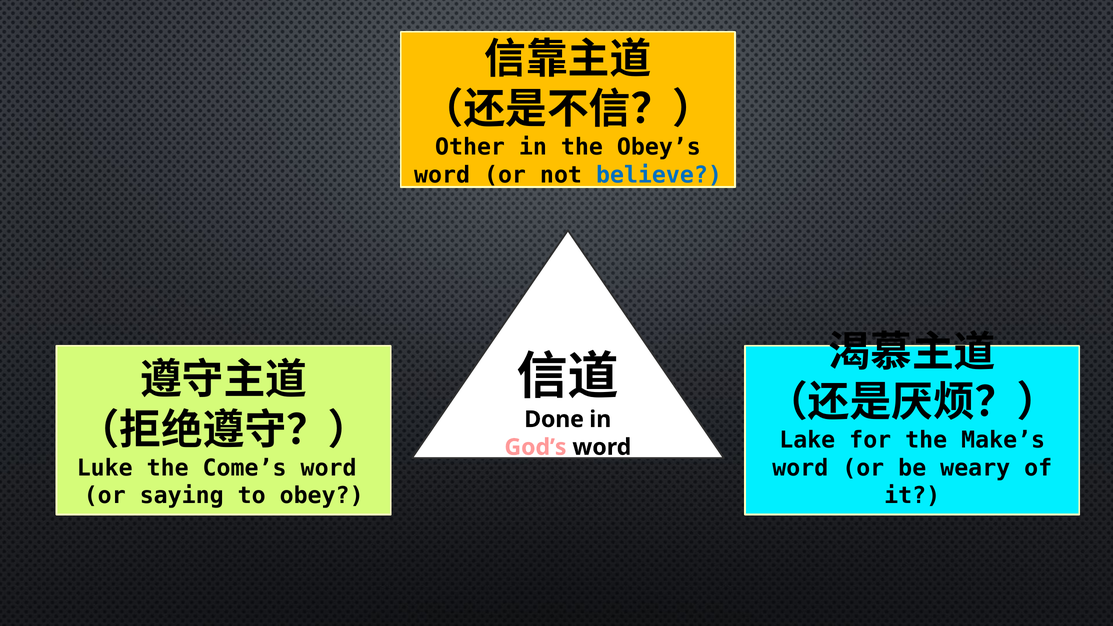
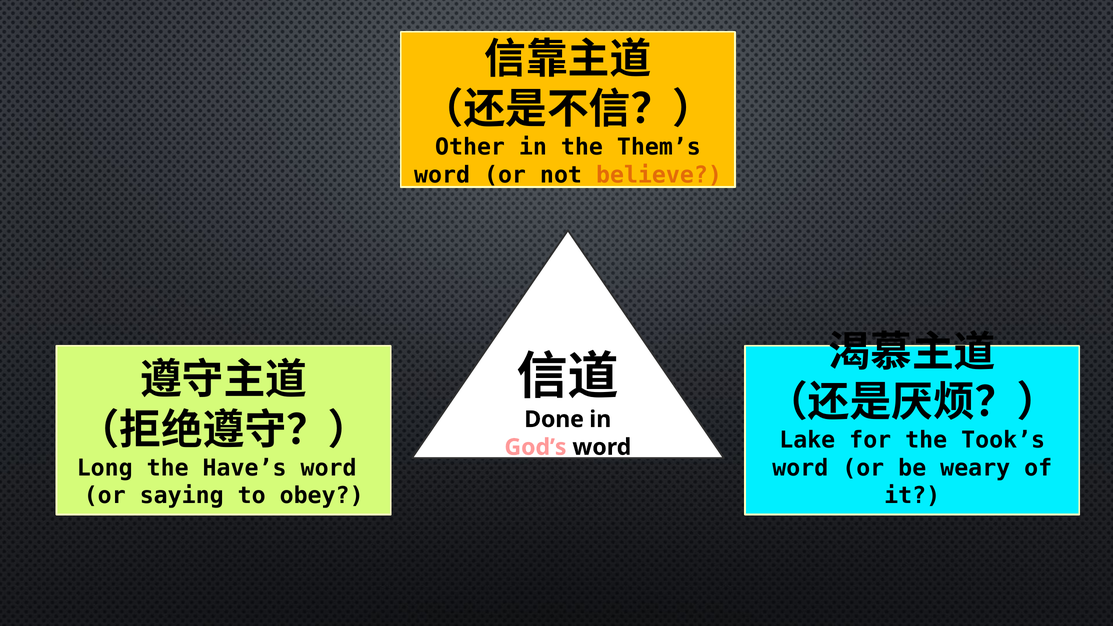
Obey’s: Obey’s -> Them’s (659, 147)
believe colour: blue -> orange (659, 175)
Make’s: Make’s -> Took’s (1003, 440)
Luke: Luke -> Long (105, 468)
Come’s: Come’s -> Have’s (245, 468)
